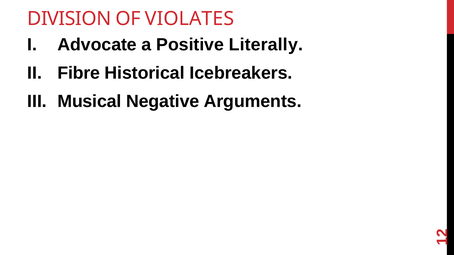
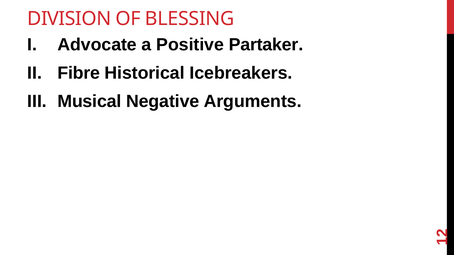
VIOLATES: VIOLATES -> BLESSING (190, 19)
Literally: Literally -> Partaker (266, 45)
